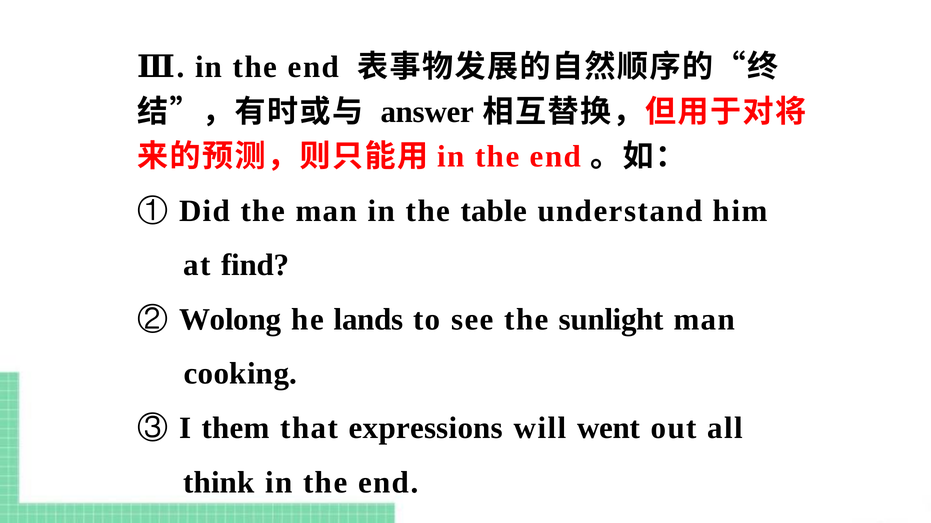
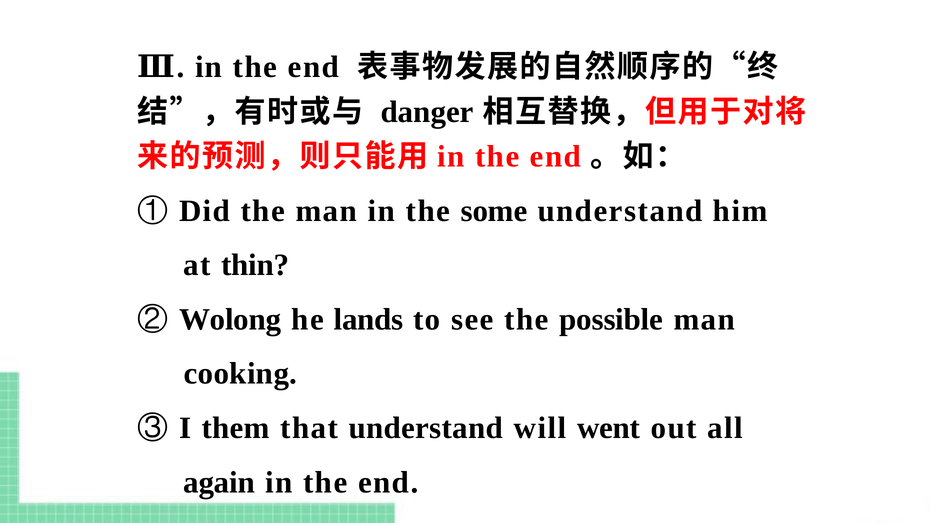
answer: answer -> danger (427, 112)
table: table -> some (494, 211)
find: find -> thin (255, 265)
sunlight: sunlight -> possible (611, 320)
that expressions: expressions -> understand (426, 429)
think: think -> again (219, 483)
